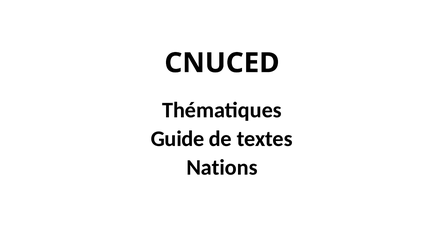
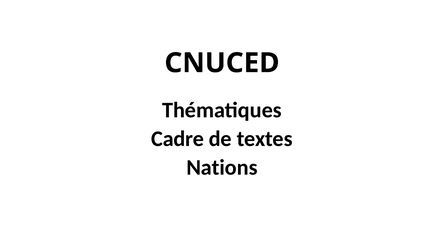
Guide: Guide -> Cadre (178, 139)
